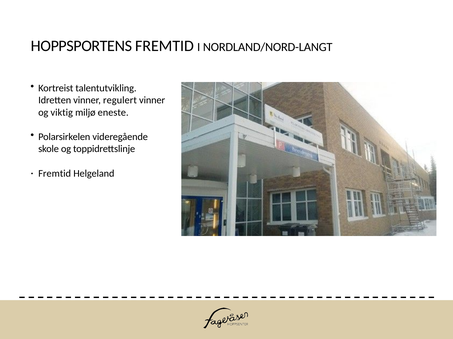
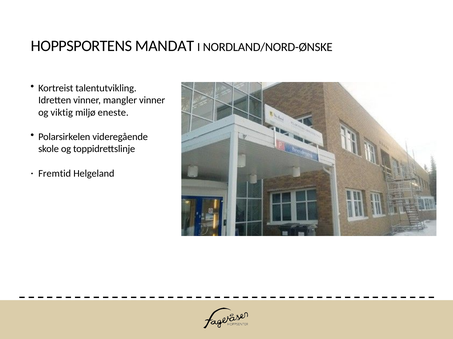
HOPPSPORTENS FREMTID: FREMTID -> MANDAT (165, 46)
NORDLAND/NORD-LANGT: NORDLAND/NORD-LANGT -> NORDLAND/NORD-ØNSKE (268, 47)
regulert: regulert -> mangler (120, 100)
